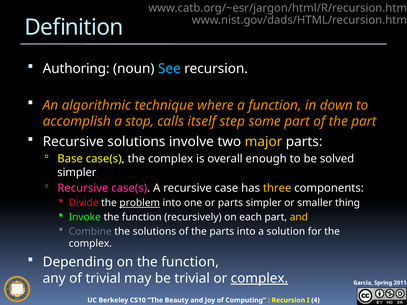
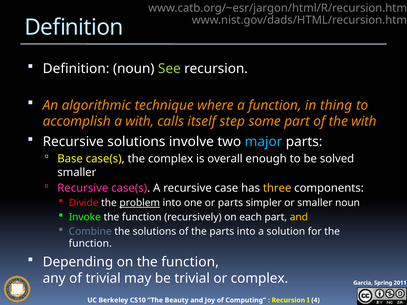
Authoring: Authoring -> Definition (76, 69)
See colour: light blue -> light green (169, 69)
down: down -> thing (336, 105)
a stop: stop -> with (140, 122)
the part: part -> with (364, 122)
major colour: yellow -> light blue (264, 142)
simpler: simpler -> smaller (77, 172)
smaller thing: thing -> noun (348, 203)
complex: complex -> function (90, 244)
complex underline: present -> none (259, 279)
